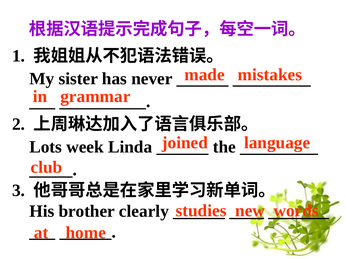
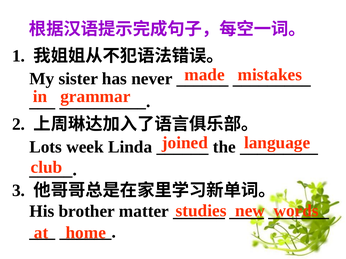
clearly: clearly -> matter (144, 212)
